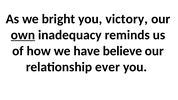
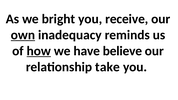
victory: victory -> receive (127, 19)
how underline: none -> present (39, 51)
ever: ever -> take (107, 67)
